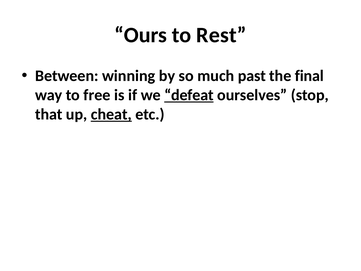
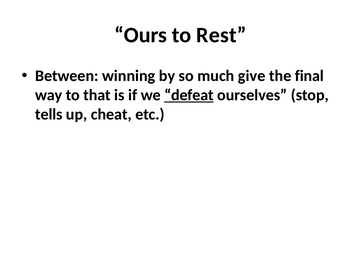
past: past -> give (252, 76)
free: free -> that (97, 95)
that: that -> tells (49, 114)
cheat underline: present -> none (111, 114)
